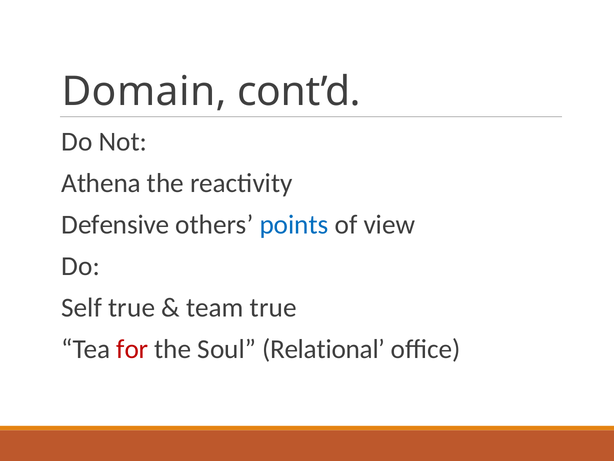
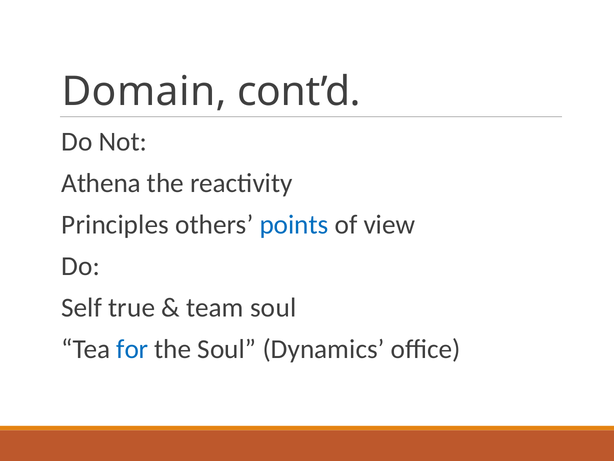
Defensive: Defensive -> Principles (115, 224)
team true: true -> soul (273, 307)
for colour: red -> blue (132, 349)
Relational: Relational -> Dynamics (324, 349)
